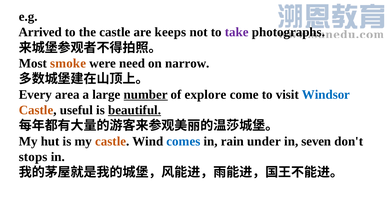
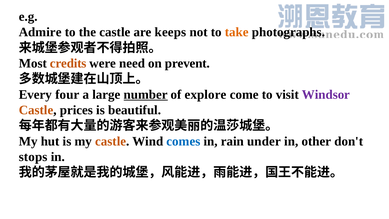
Arrived: Arrived -> Admire (40, 32)
take colour: purple -> orange (237, 32)
smoke: smoke -> credits (68, 63)
narrow: narrow -> prevent (187, 63)
area: area -> four (67, 94)
Windsor colour: blue -> purple (326, 94)
useful: useful -> prices (76, 110)
beautiful underline: present -> none (135, 110)
seven: seven -> other (316, 141)
